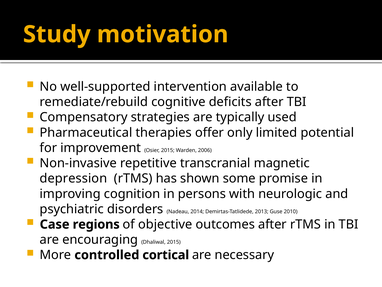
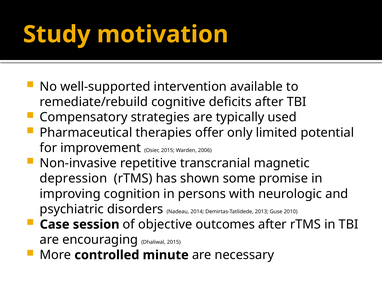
regions: regions -> session (96, 224)
cortical: cortical -> minute (166, 255)
